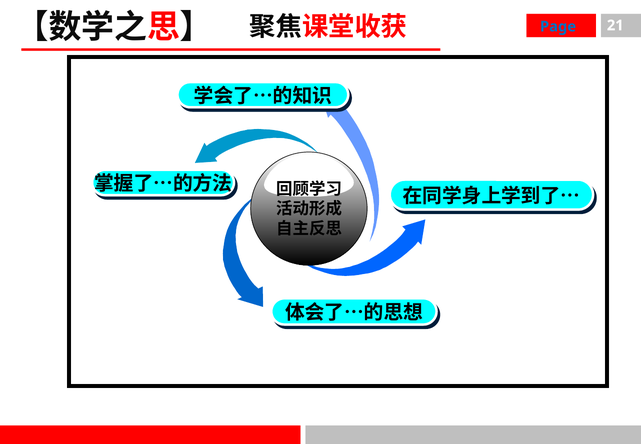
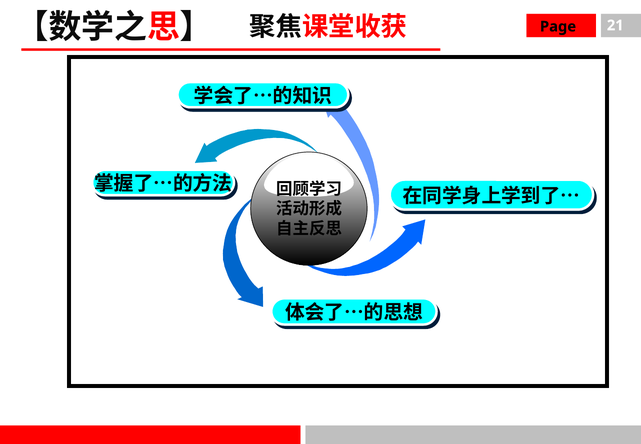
Page colour: blue -> black (558, 27)
